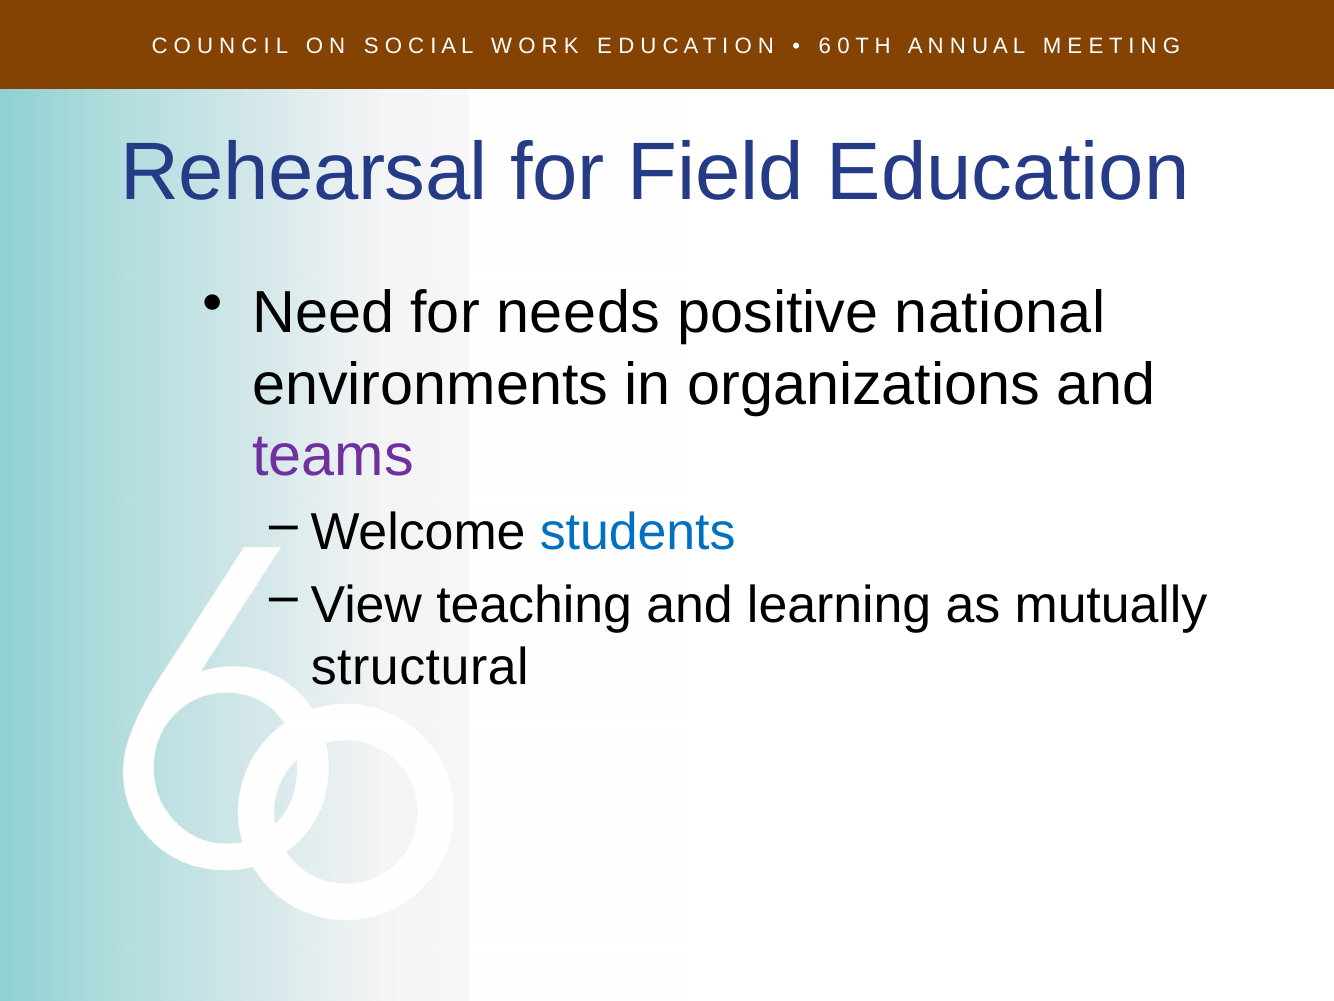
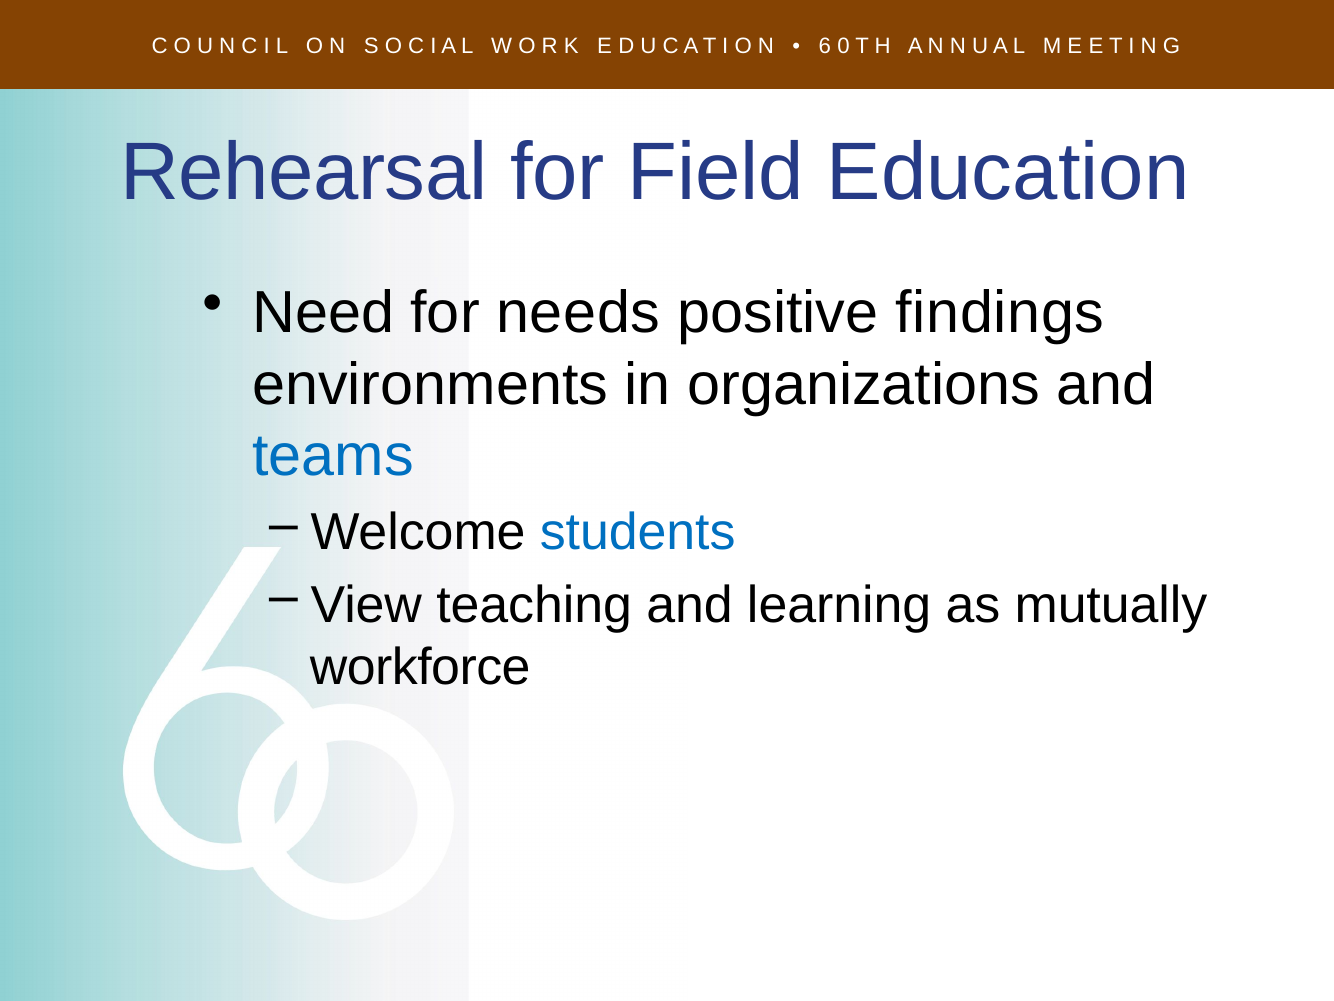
national: national -> findings (1000, 313)
teams colour: purple -> blue (333, 456)
structural: structural -> workforce (420, 667)
